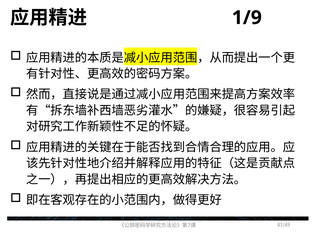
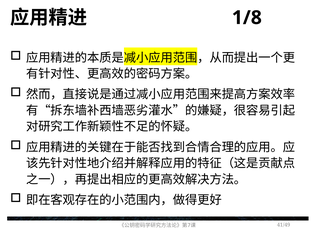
1/9: 1/9 -> 1/8 (247, 18)
